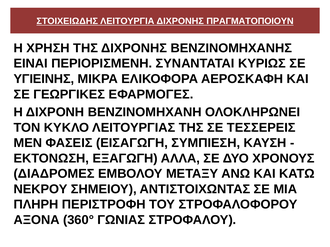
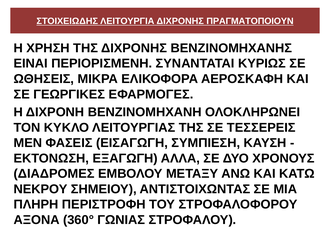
ΥΓΙΕΙΝΗΣ: ΥΓΙΕΙΝΗΣ -> ΩΘΗΣΕΙΣ (44, 79)
